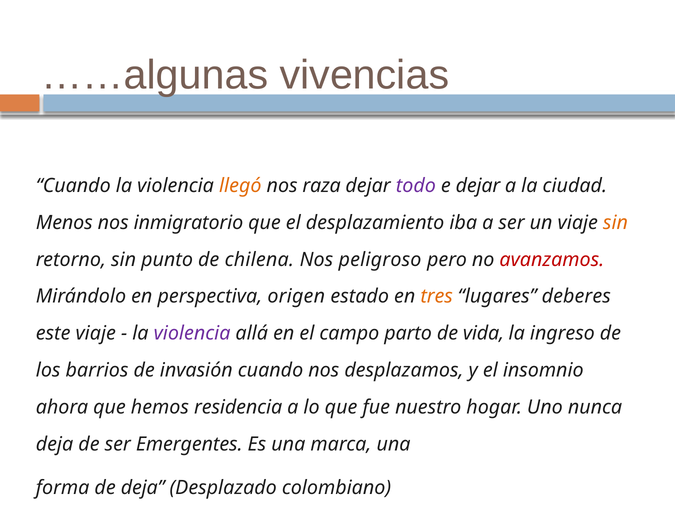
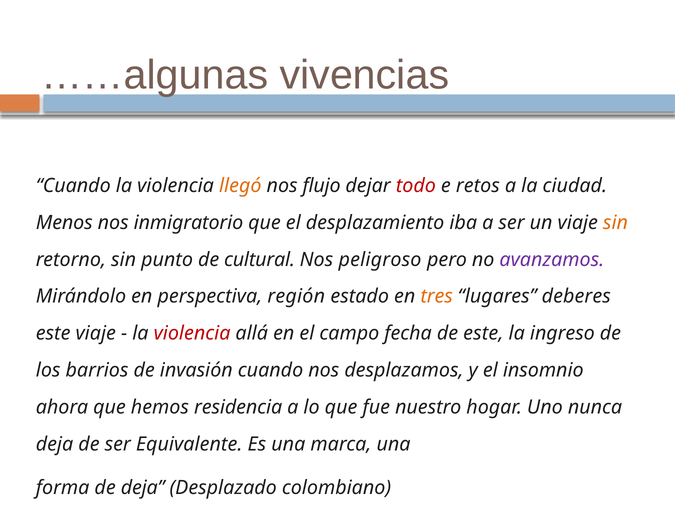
raza: raza -> flujo (322, 186)
todo colour: purple -> red (416, 186)
e dejar: dejar -> retos (478, 186)
chilena: chilena -> cultural (260, 260)
avanzamos colour: red -> purple (552, 260)
origen: origen -> región (296, 297)
violencia colour: purple -> red (192, 334)
parto: parto -> fecha (408, 334)
de vida: vida -> este (483, 334)
Emergentes: Emergentes -> Equivalente (189, 445)
